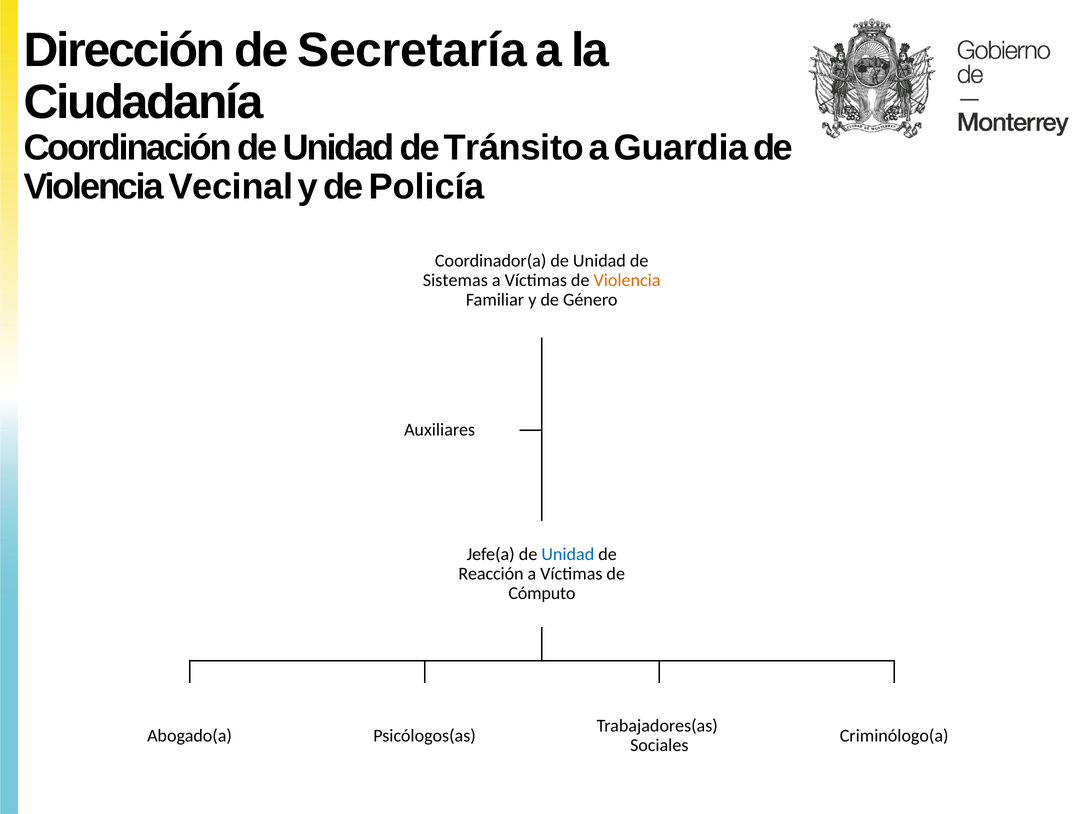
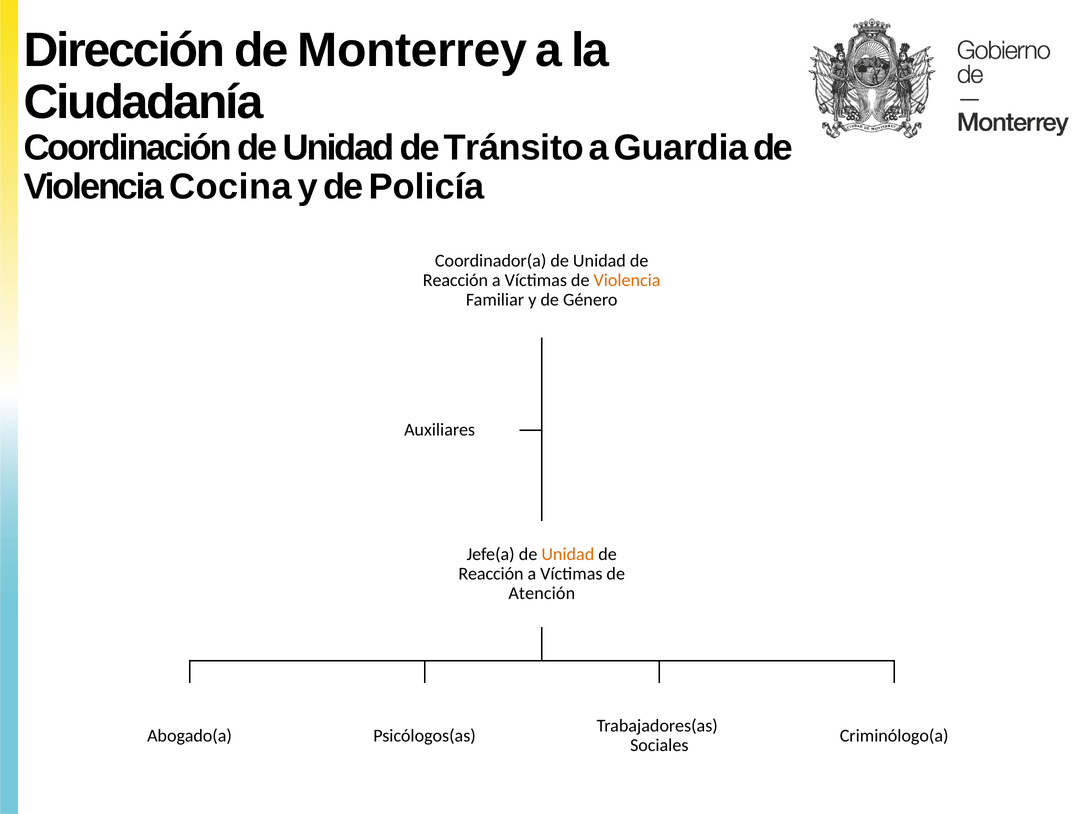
Secretaría: Secretaría -> Monterrey (412, 50)
Vecinal: Vecinal -> Cocina (231, 187)
Sistemas: Sistemas -> Reacción (455, 280)
Unidad colour: blue -> orange (568, 555)
Cómputo: Cómputo -> Atención (542, 594)
